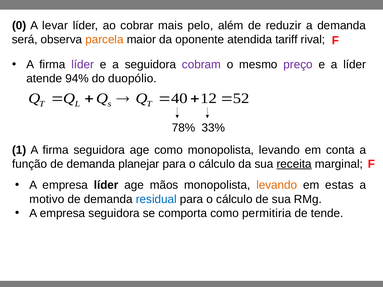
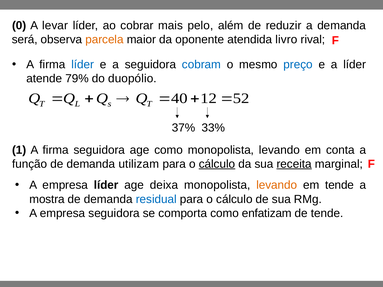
tariff: tariff -> livro (286, 39)
líder colour: purple -> blue (83, 65)
cobram colour: purple -> blue (201, 65)
preço colour: purple -> blue (298, 65)
94%: 94% -> 79% (77, 79)
78%: 78% -> 37% (184, 128)
planejar: planejar -> utilizam (139, 164)
cálculo underline: none -> present (217, 164)
mãos: mãos -> deixa (164, 185)
em estas: estas -> tende (340, 185)
motivo: motivo -> mostra (47, 199)
permitiria: permitiria -> enfatizam (267, 213)
